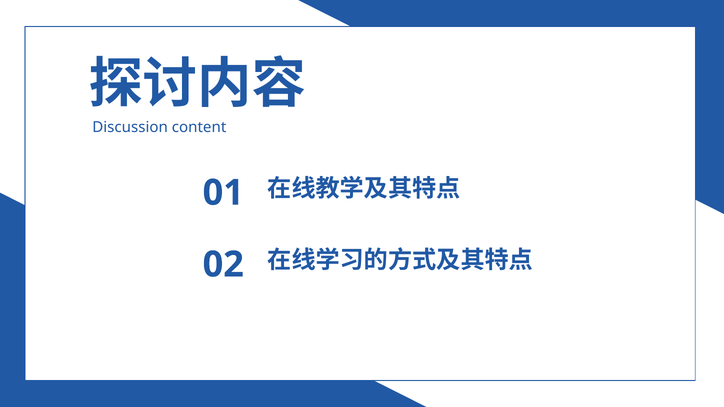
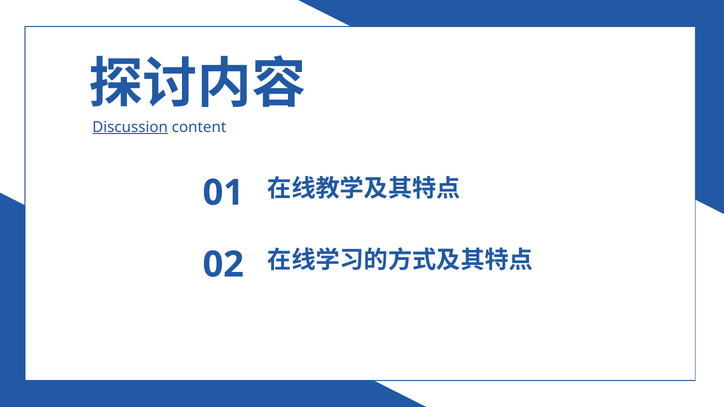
Discussion underline: none -> present (130, 127)
